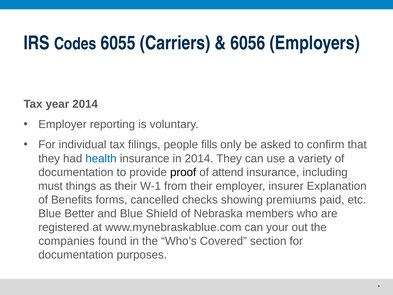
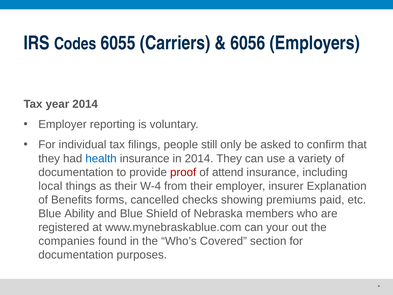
fills: fills -> still (209, 145)
proof colour: black -> red (183, 172)
must: must -> local (50, 186)
W-1: W-1 -> W-4 (151, 186)
Better: Better -> Ability (79, 213)
